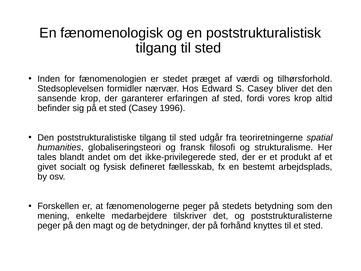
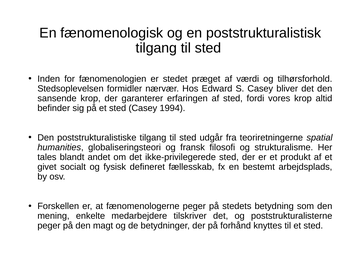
1996: 1996 -> 1994 (172, 108)
